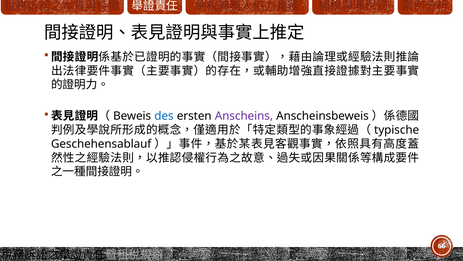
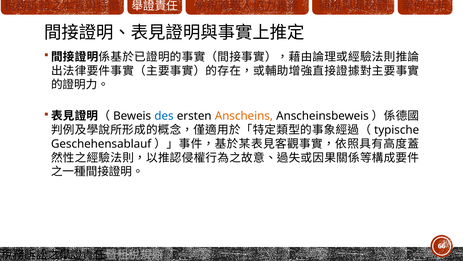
Anscheins colour: purple -> orange (244, 116)
